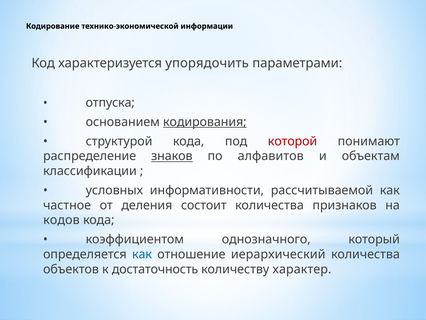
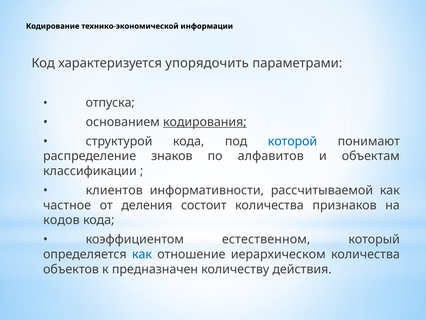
которой colour: red -> blue (292, 141)
знаков underline: present -> none (172, 156)
условных: условных -> клиентов (114, 190)
однозначного: однозначного -> естественном (266, 239)
иерархический: иерархический -> иерархическом (278, 254)
достаточность: достаточность -> предназначен (155, 269)
характер: характер -> действия (302, 269)
